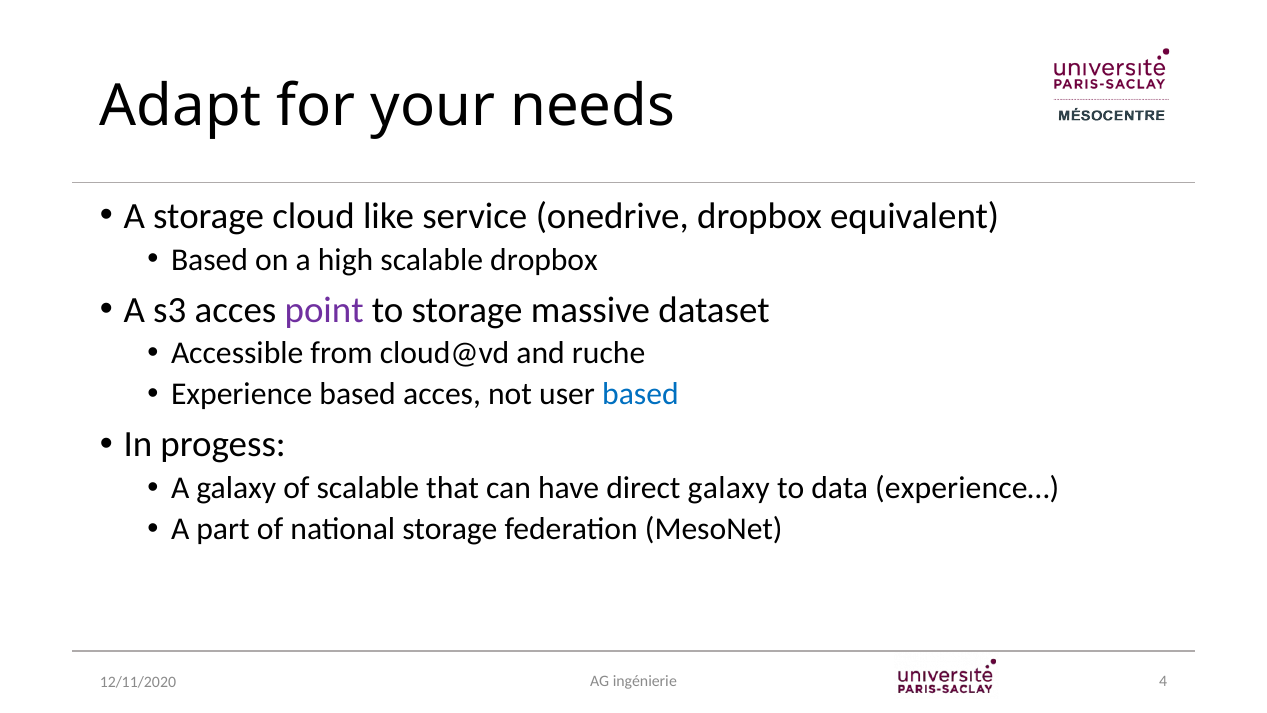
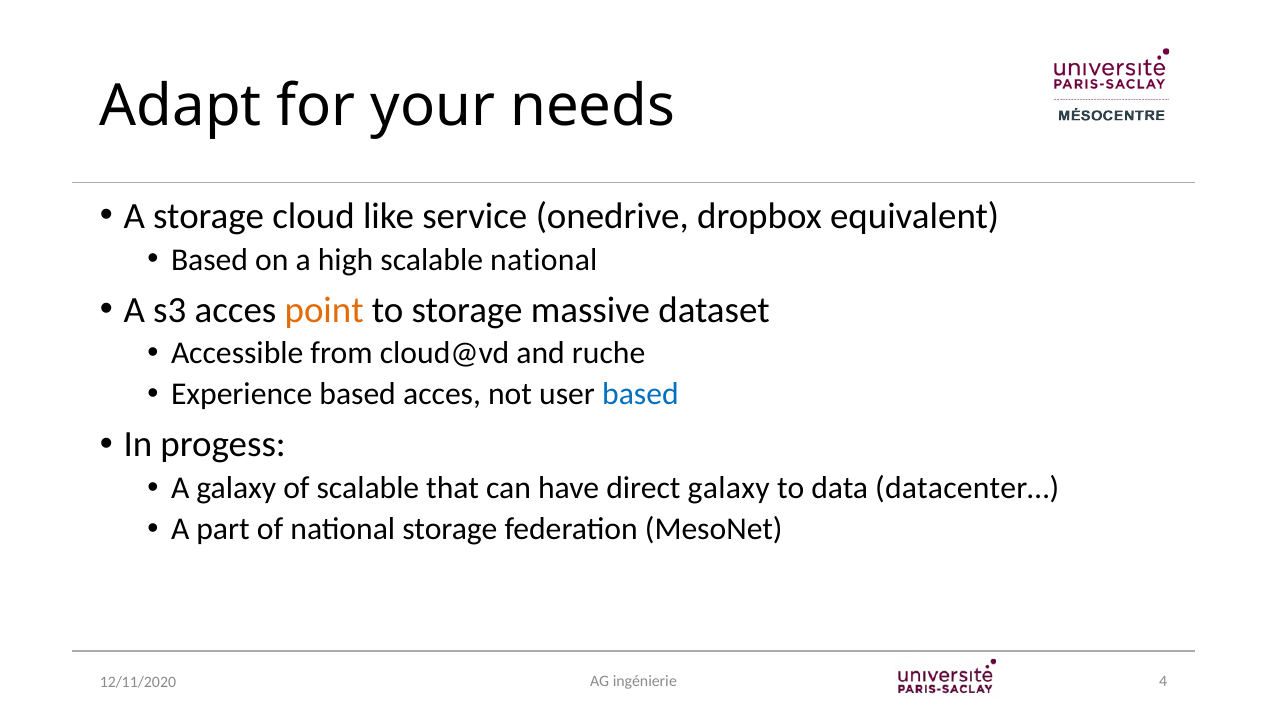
scalable dropbox: dropbox -> national (544, 259)
point colour: purple -> orange (324, 310)
experience…: experience… -> datacenter… (967, 488)
